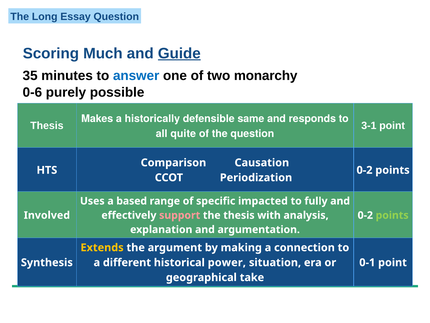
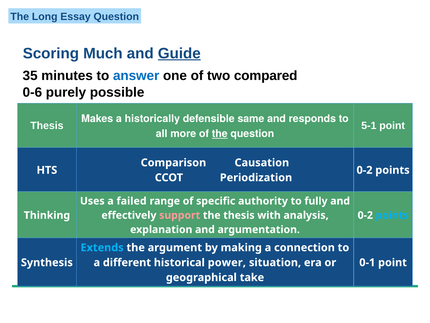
monarchy: monarchy -> compared (266, 76)
3-1: 3-1 -> 5-1 (369, 125)
quite: quite -> more (183, 134)
the underline: none -> present (220, 134)
based: based -> failed (132, 201)
impacted: impacted -> authority (263, 201)
Involved: Involved -> Thinking (47, 215)
points colour: light green -> light blue (392, 215)
Extends colour: yellow -> light blue (102, 247)
